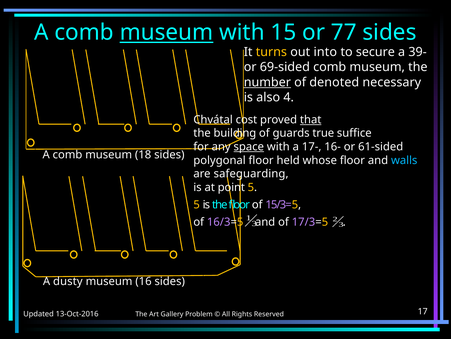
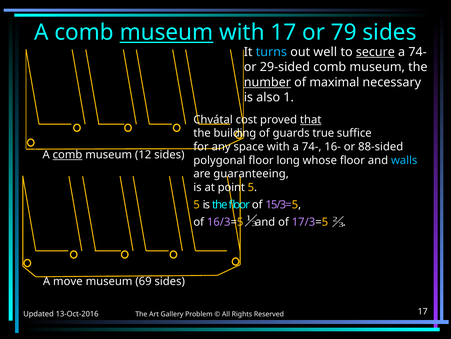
with 15: 15 -> 17 (283, 32)
77: 77 -> 79 (344, 32)
turns colour: yellow -> light blue (271, 52)
into: into -> well (325, 52)
secure underline: none -> present (375, 52)
39-: 39- -> 74- (418, 52)
69-sided: 69-sided -> 29-sided (285, 67)
denoted: denoted -> maximal (334, 82)
also 4: 4 -> 1 (289, 97)
space underline: present -> none (249, 146)
with a 17-: 17- -> 74- (312, 146)
61-sided: 61-sided -> 88-sided (381, 146)
comb underline: none -> present (67, 155)
18: 18 -> 12 (143, 155)
held: held -> long (288, 160)
safeguarding: safeguarding -> guaranteeing (251, 174)
dusty: dusty -> move (68, 281)
16: 16 -> 69 (143, 281)
